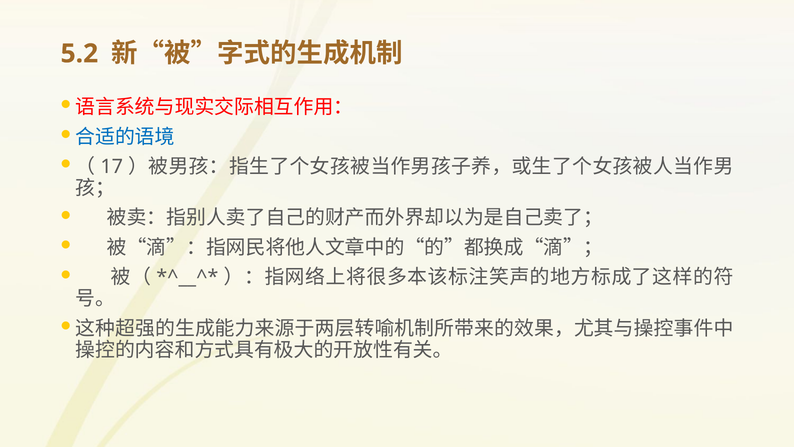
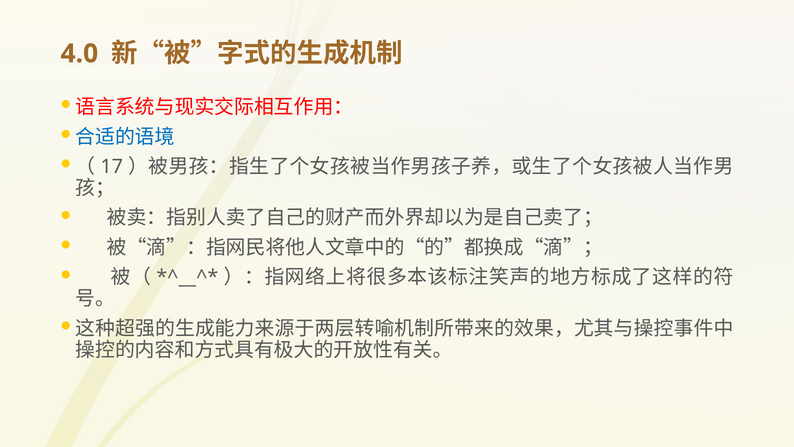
5.2: 5.2 -> 4.0 (79, 54)
